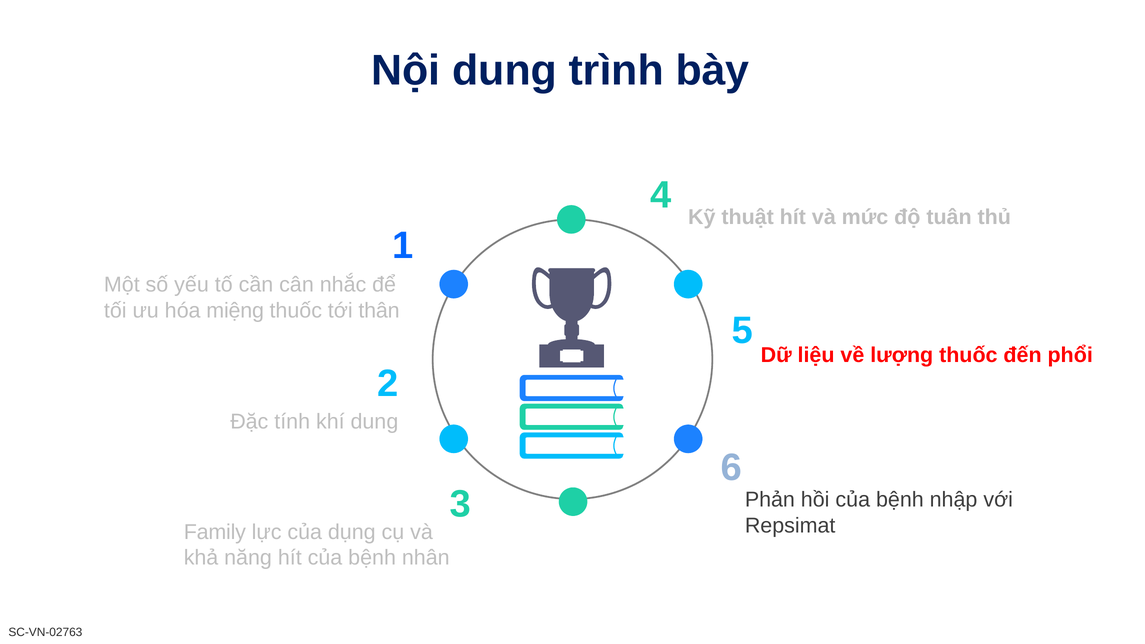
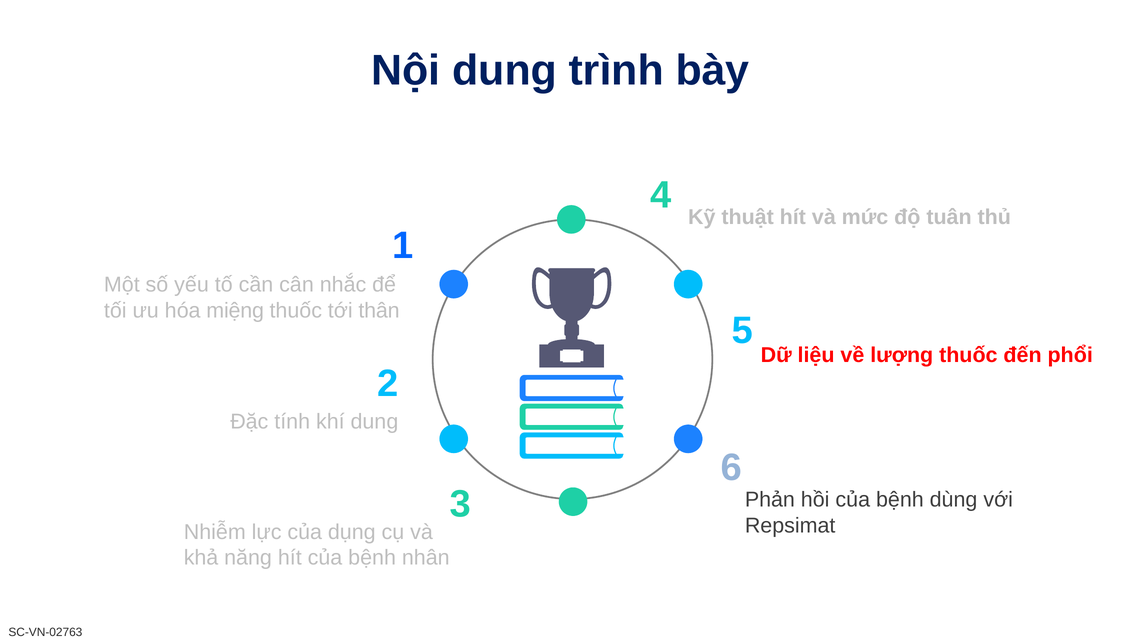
nhập: nhập -> dùng (954, 500)
Family: Family -> Nhiễm (215, 532)
